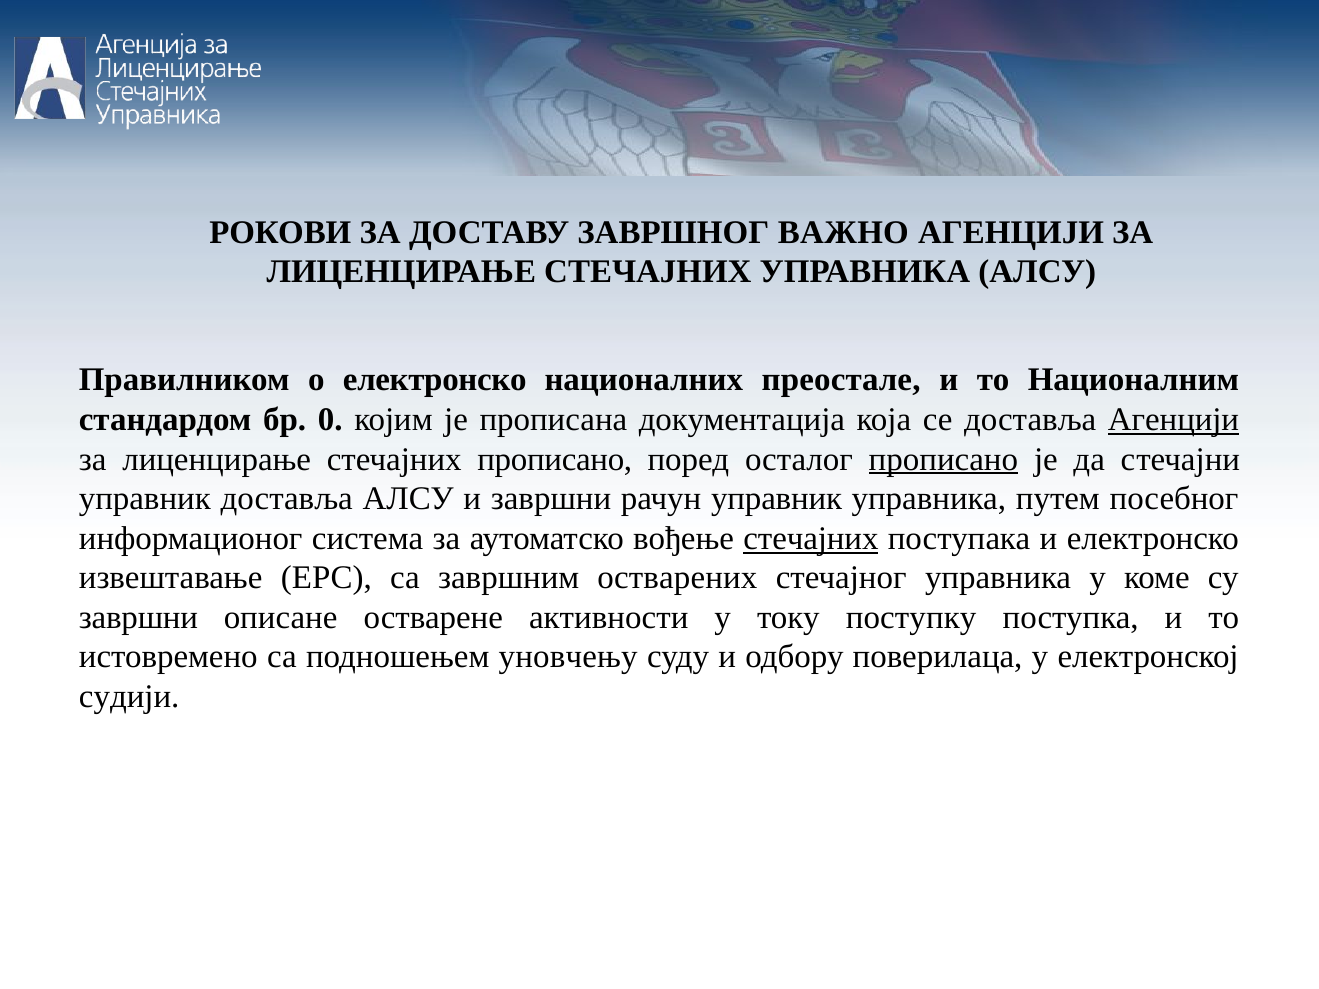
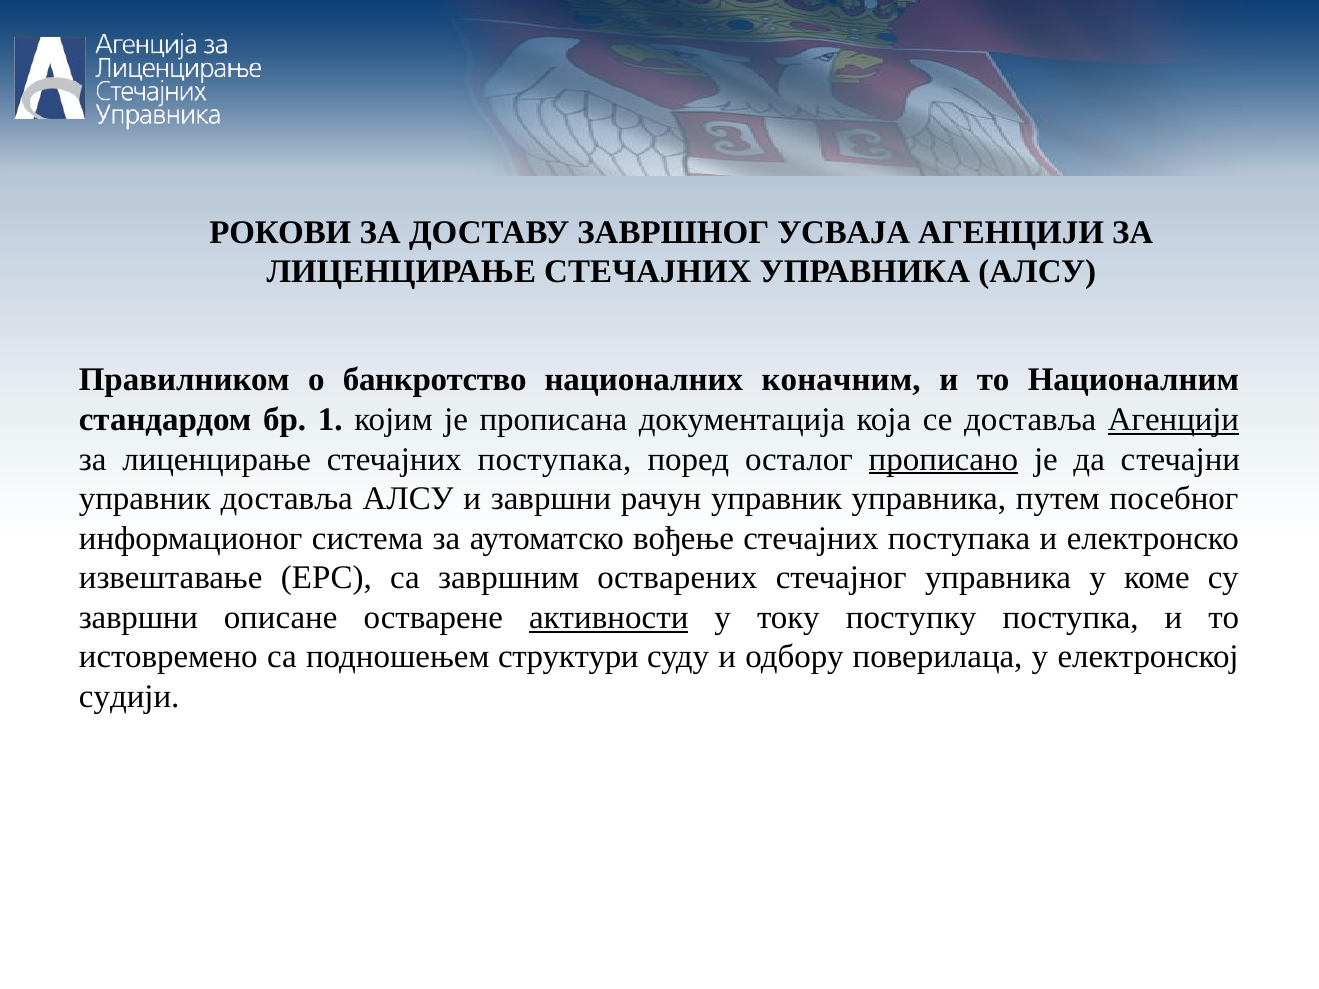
ВАЖНО: ВАЖНО -> УСВАЈА (844, 232)
о електронско: електронско -> банкротство (435, 380)
преостале: преостале -> коначним (841, 380)
0: 0 -> 1 (330, 420)
лиценцирање стечајних прописано: прописано -> поступака (554, 459)
стечајних underline: present -> none (811, 538)
активности underline: none -> present (609, 618)
уновчењу: уновчењу -> структури (568, 657)
